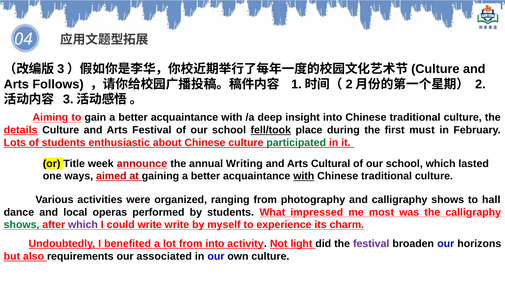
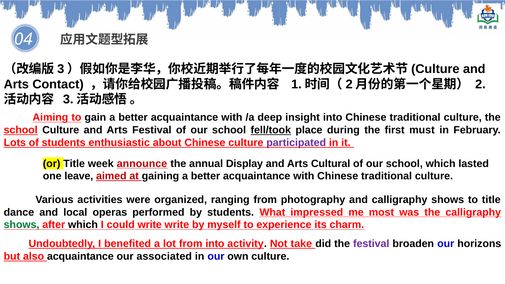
Follows: Follows -> Contact (58, 84)
details: details -> school (21, 130)
participated colour: green -> purple (296, 143)
Writing: Writing -> Display (244, 164)
ways: ways -> leave (79, 176)
with underline: present -> none (304, 176)
to hall: hall -> title (491, 200)
which colour: purple -> black (83, 225)
light: light -> take (301, 244)
also requirements: requirements -> acquaintance (80, 256)
